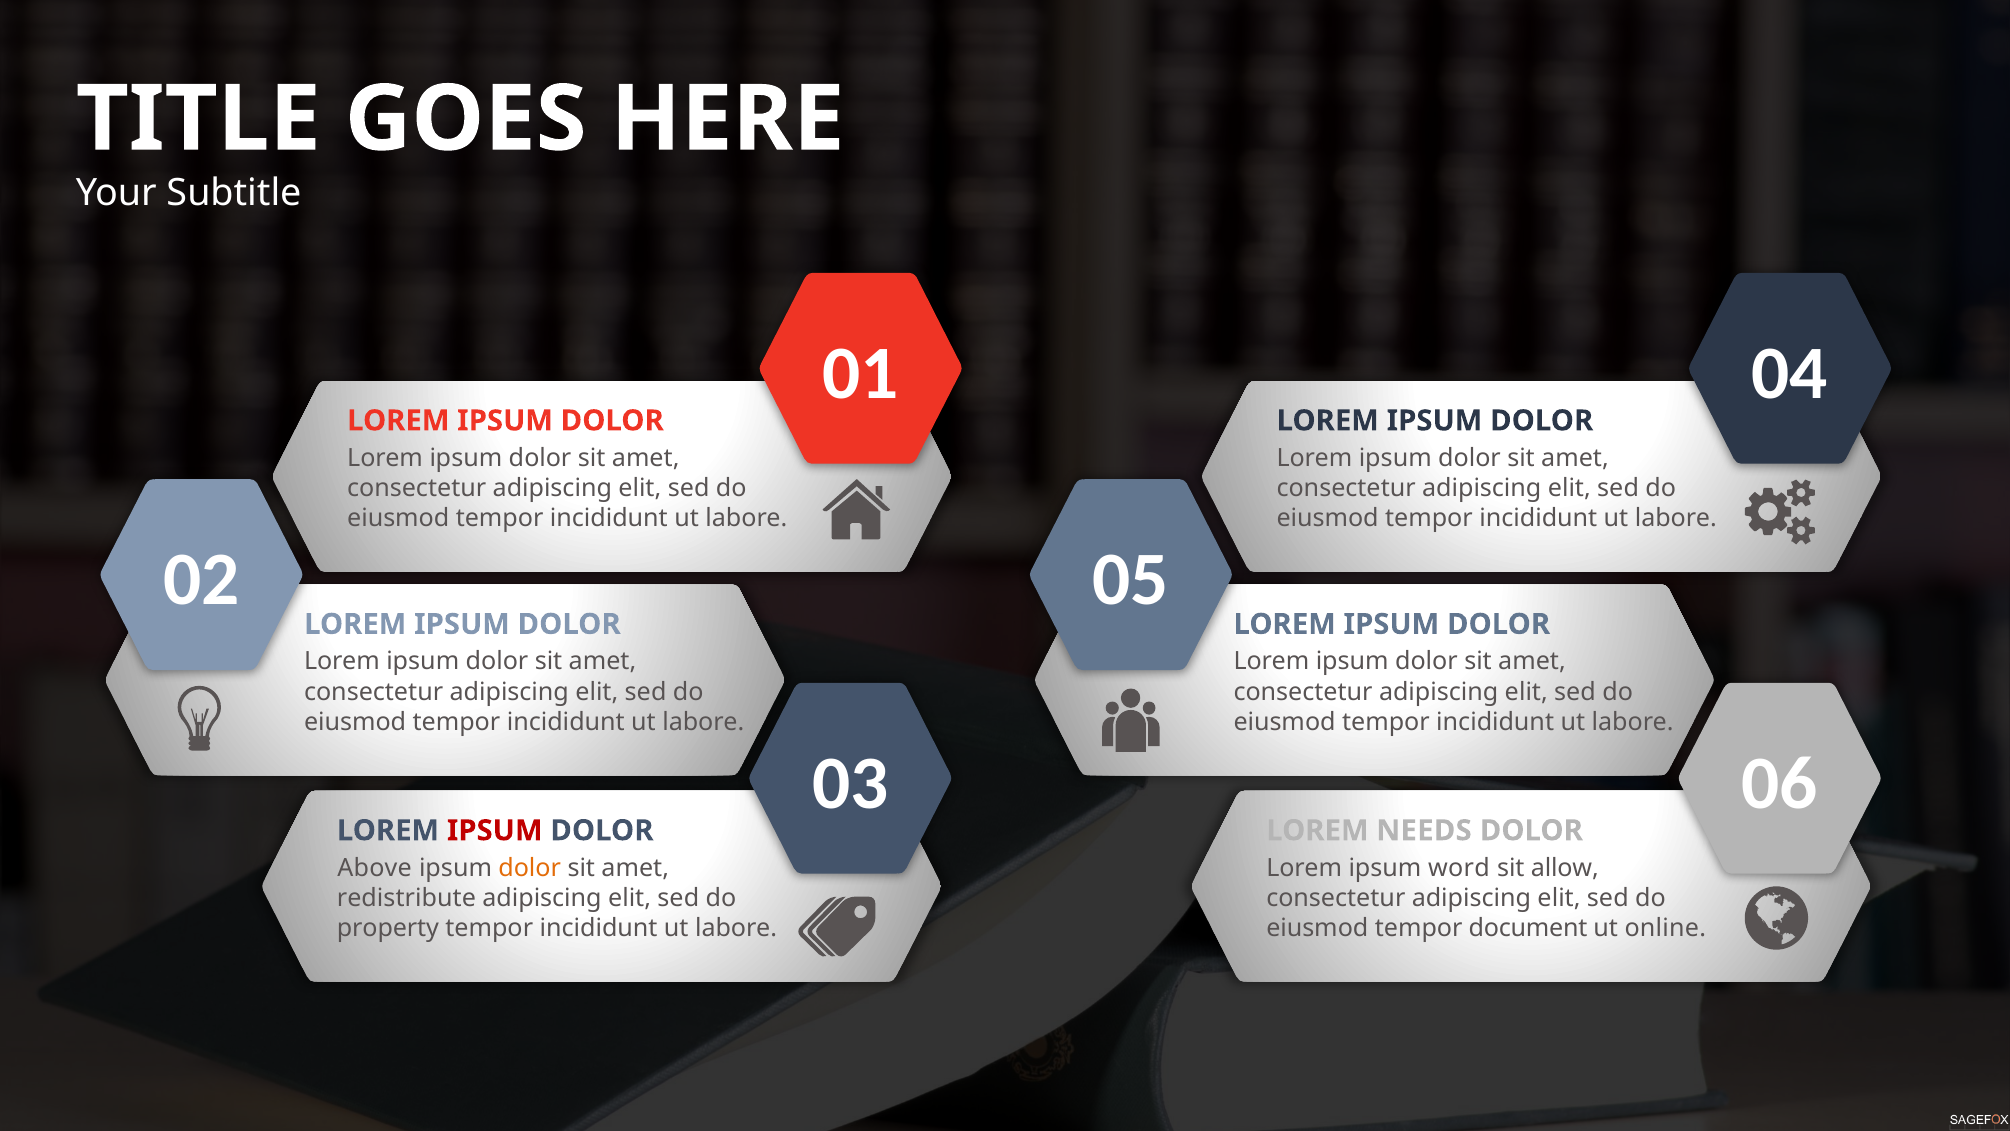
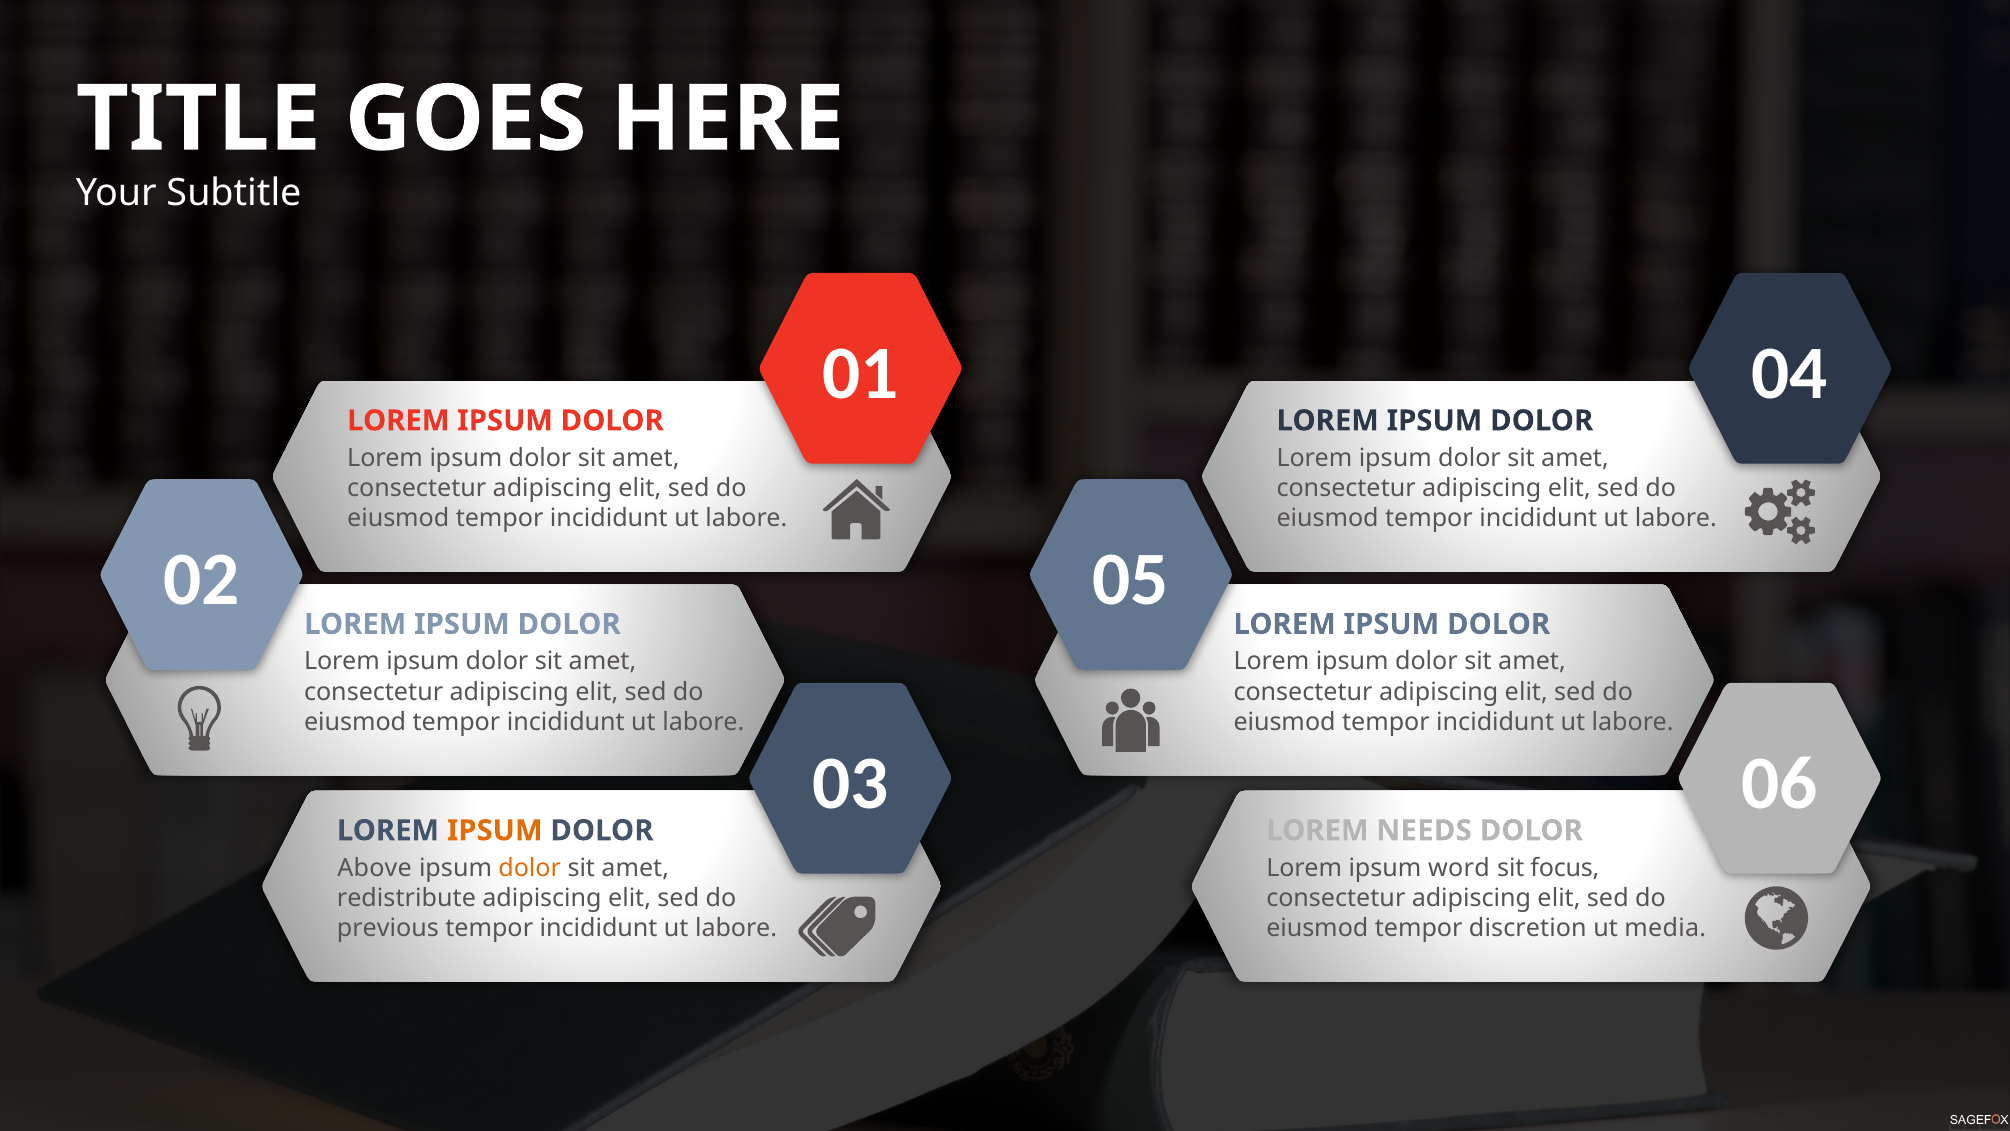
IPSUM colour: red -> orange (495, 830)
allow: allow -> focus (1565, 868)
property: property -> previous (388, 928)
document: document -> discretion (1528, 928)
online: online -> media (1665, 928)
